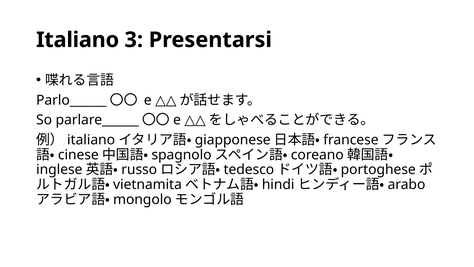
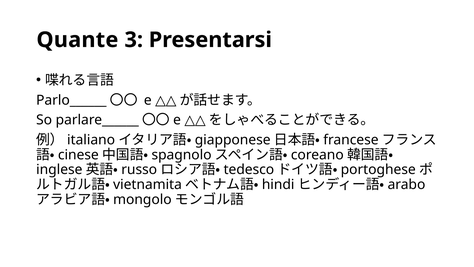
Italiano: Italiano -> Quante (77, 40)
